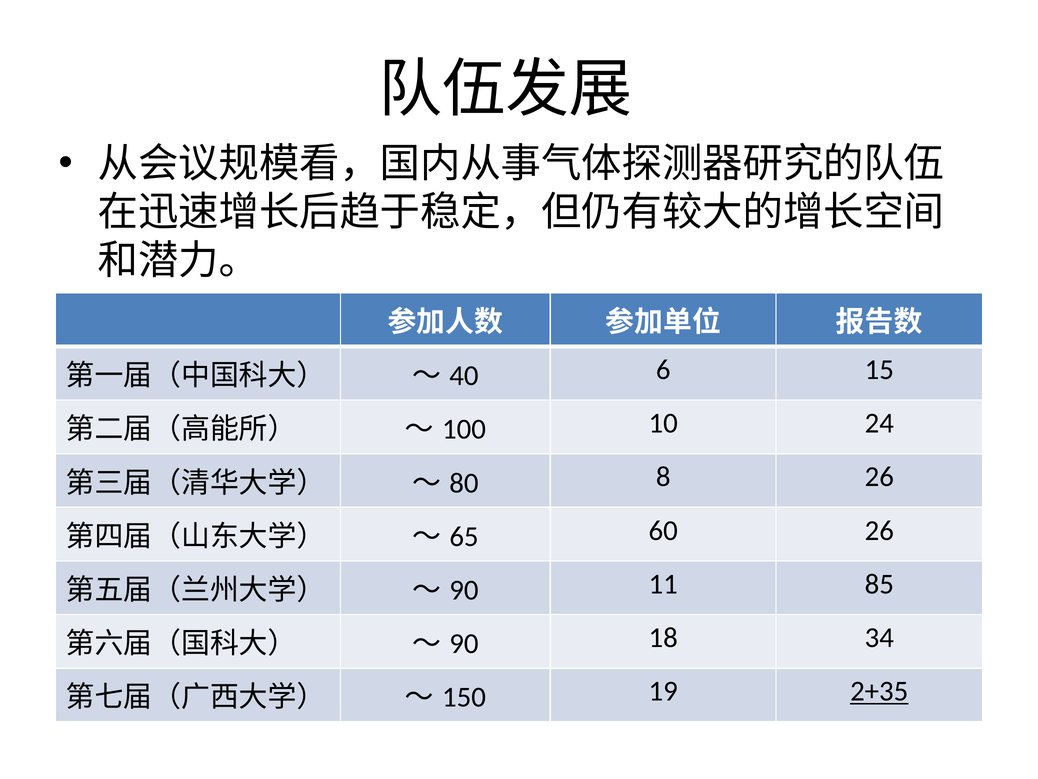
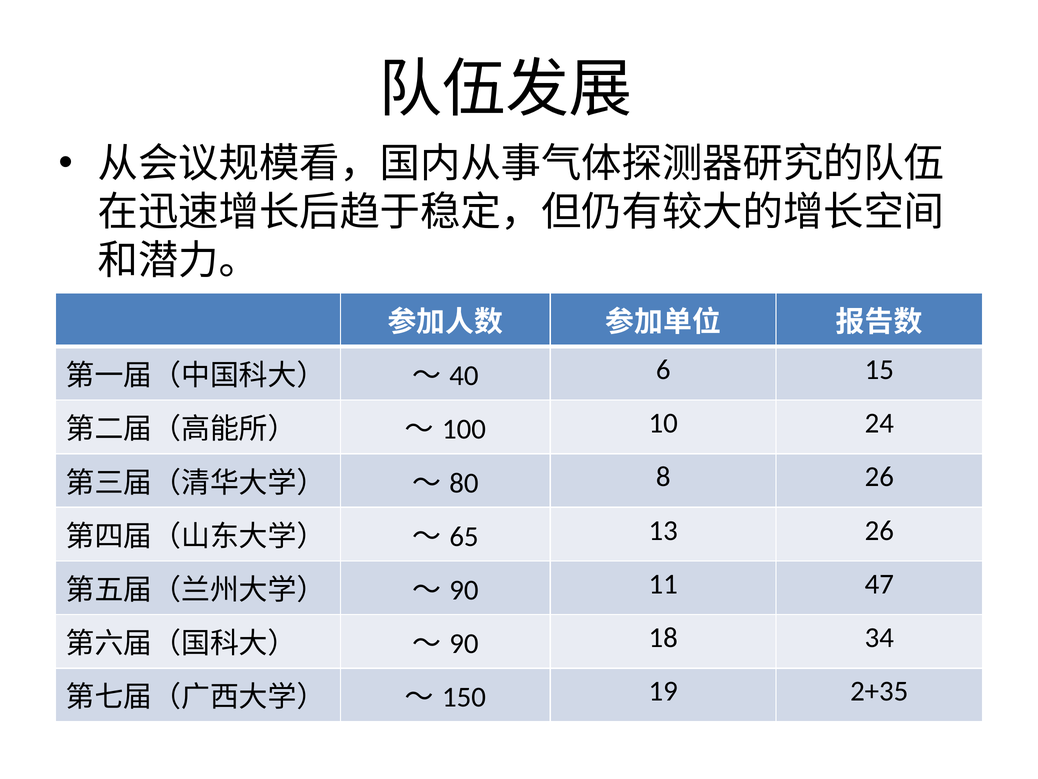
60: 60 -> 13 (663, 530)
85: 85 -> 47 (879, 584)
2+35 underline: present -> none (879, 691)
